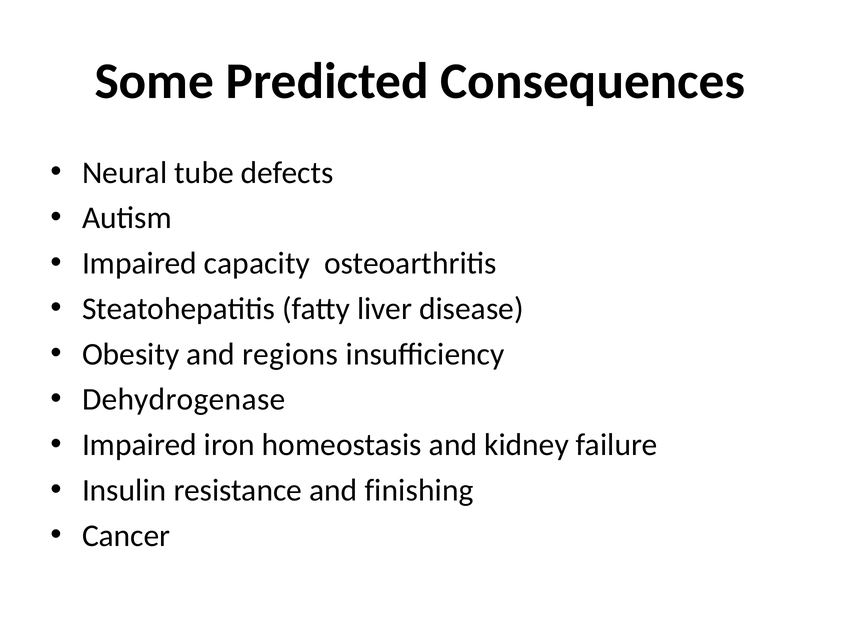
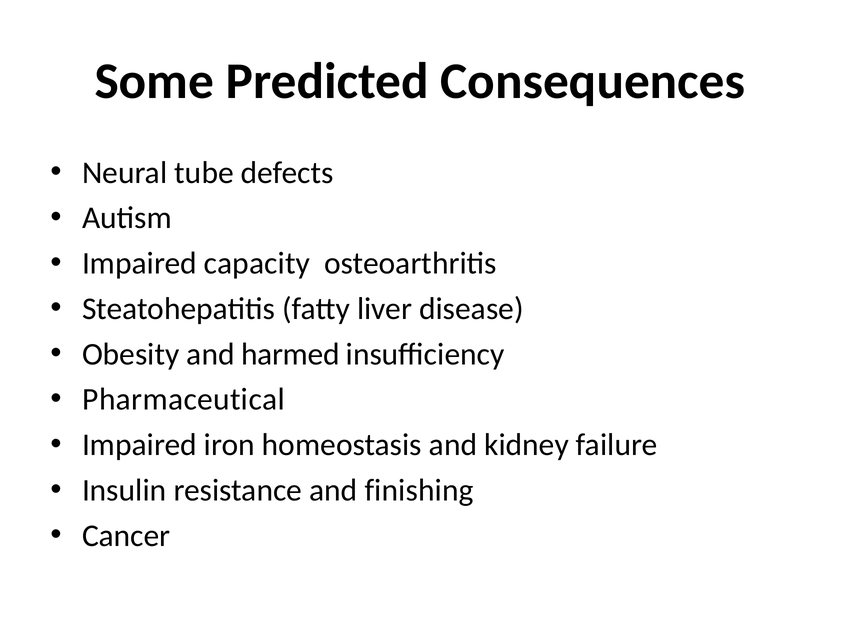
regions: regions -> harmed (290, 354)
Dehydrogenase: Dehydrogenase -> Pharmaceutical (184, 399)
